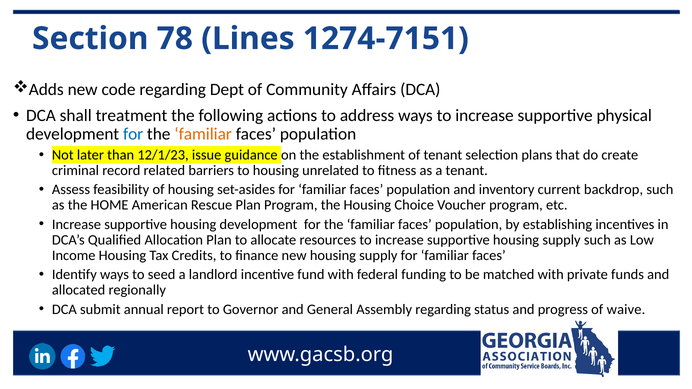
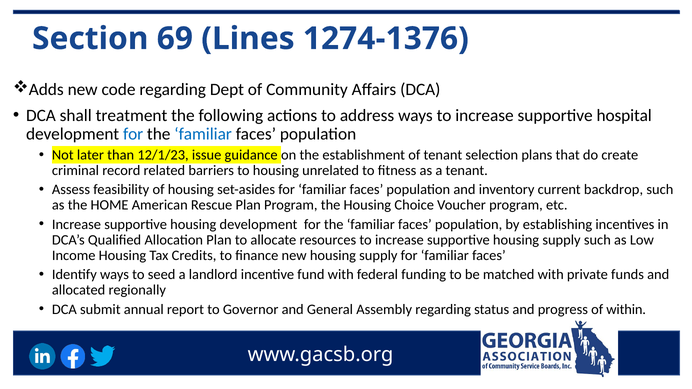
78: 78 -> 69 (175, 39)
1274-7151: 1274-7151 -> 1274-1376 (386, 39)
physical: physical -> hospital (624, 116)
familiar colour: orange -> blue (203, 134)
waive: waive -> within (626, 309)
